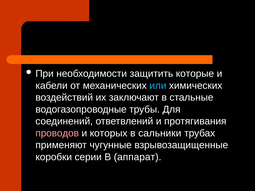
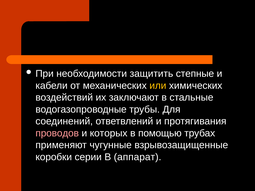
которые: которые -> степные (195, 74)
или colour: light blue -> yellow (158, 86)
сальники: сальники -> помощью (160, 133)
